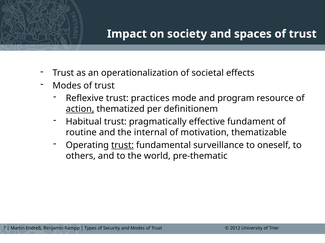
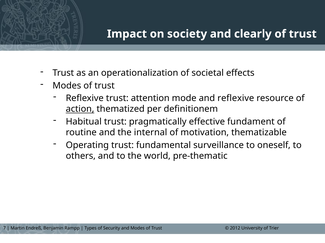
spaces: spaces -> clearly (253, 34)
practices: practices -> attention (150, 99)
and program: program -> reflexive (236, 99)
trust underline: present -> none (123, 145)
